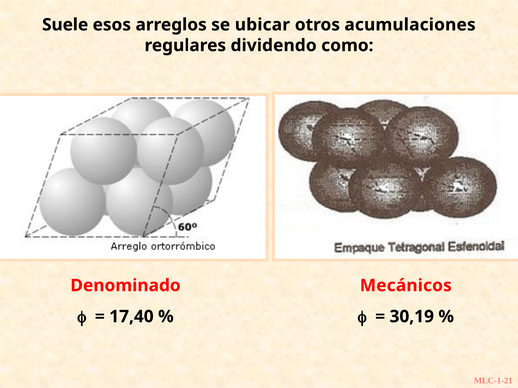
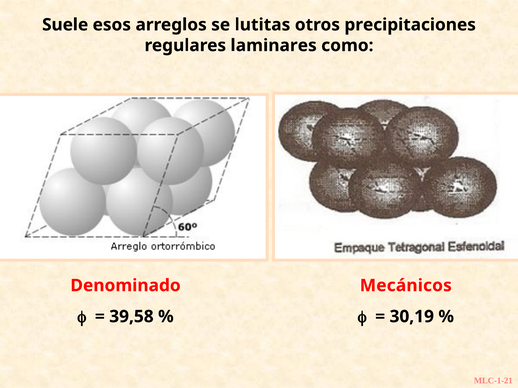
ubicar: ubicar -> lutitas (262, 25)
acumulaciones: acumulaciones -> precipitaciones (410, 25)
dividendo: dividendo -> laminares (274, 46)
17,40: 17,40 -> 39,58 (131, 317)
